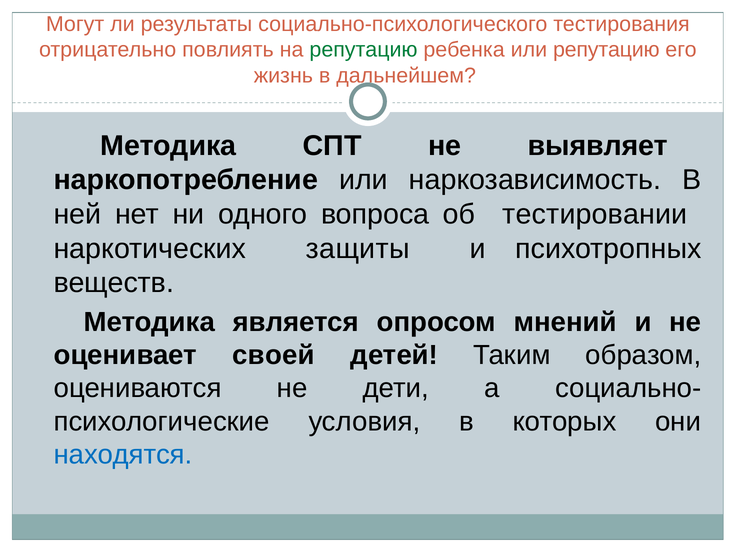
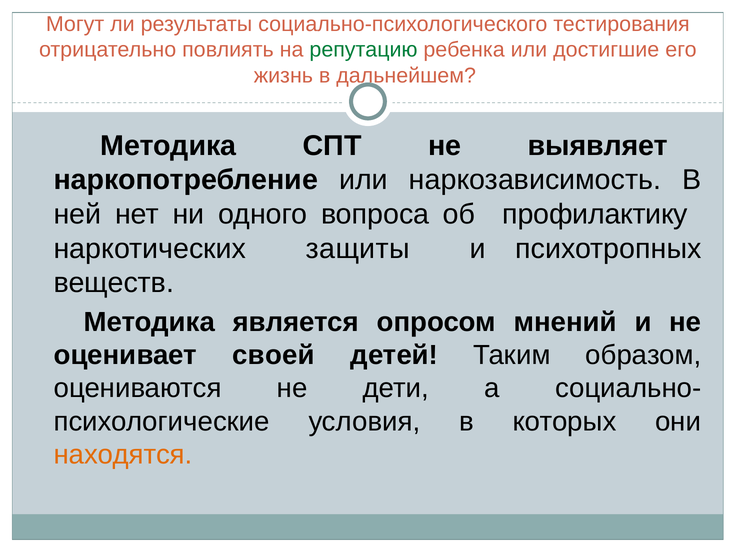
или репутацию: репутацию -> достигшие (606, 50)
тестировании: тестировании -> профилактику (595, 214)
находятся colour: blue -> orange (123, 455)
